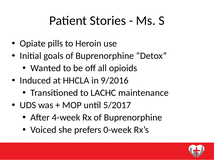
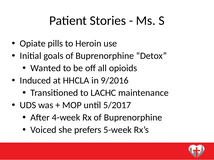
0-week: 0-week -> 5-week (118, 130)
